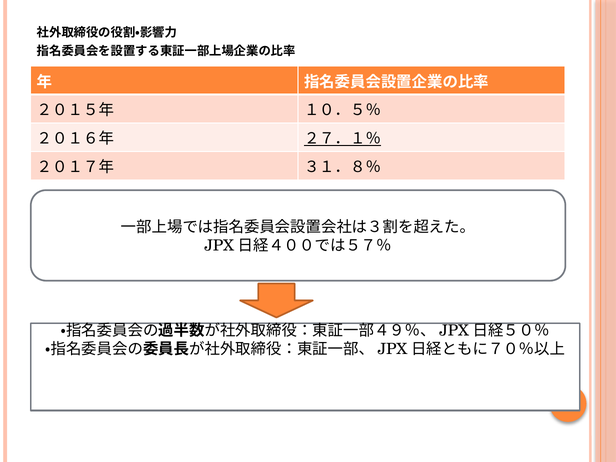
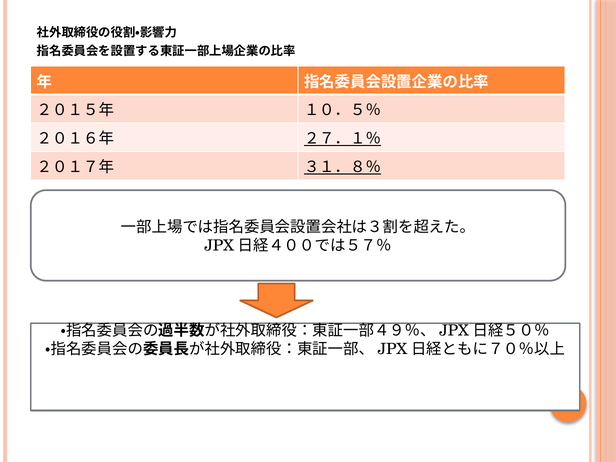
３１．８％ underline: none -> present (343, 167)
